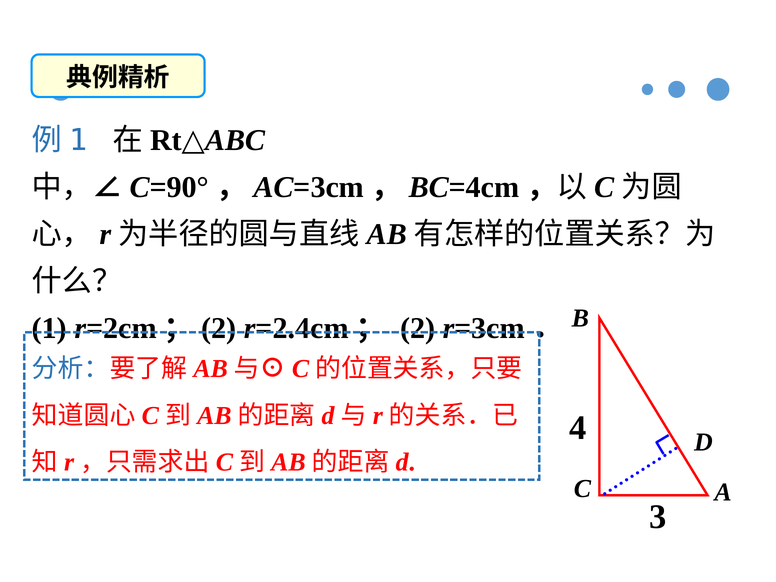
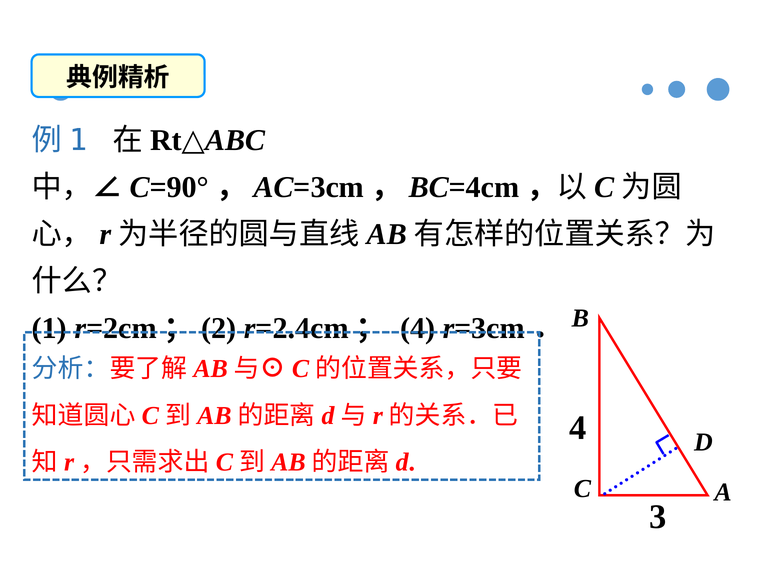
2: 2 -> 4 (418, 328)
